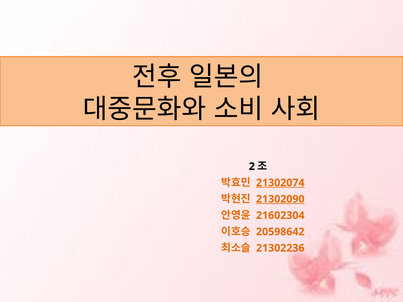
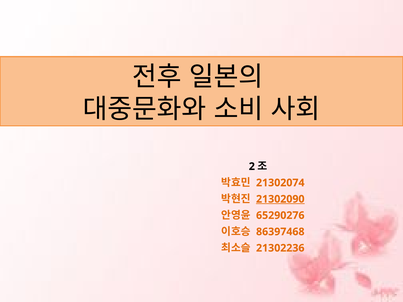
21302074 underline: present -> none (280, 183)
21602304: 21602304 -> 65290276 (280, 216)
20598642: 20598642 -> 86397468 (280, 232)
